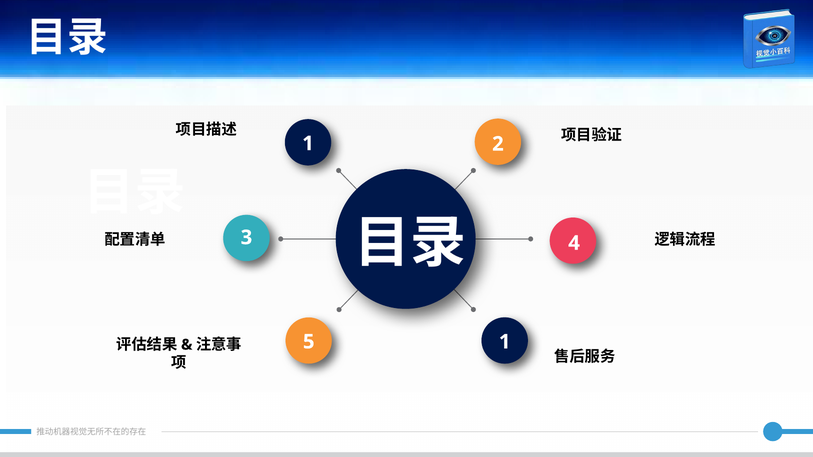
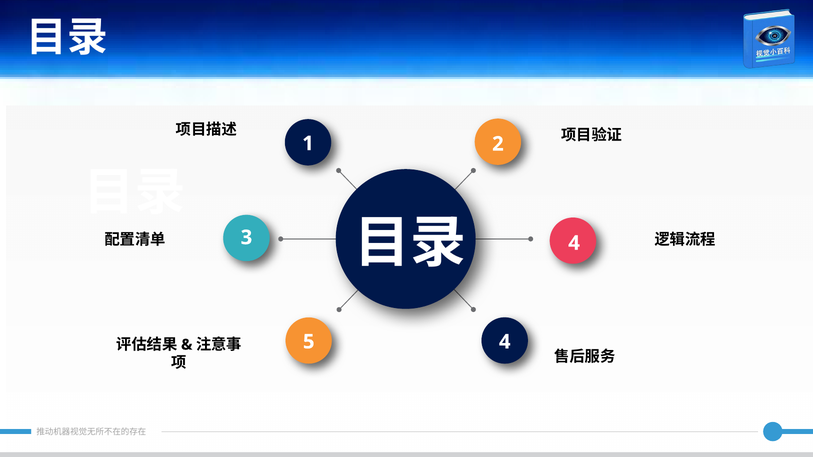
5 1: 1 -> 4 (505, 342)
